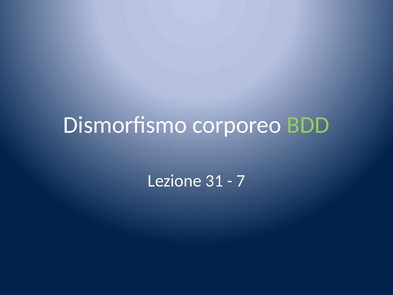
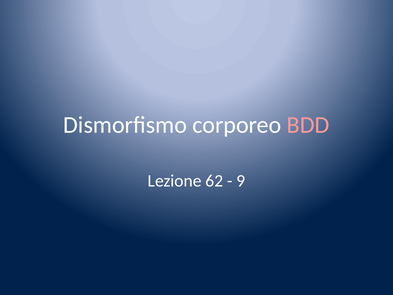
BDD colour: light green -> pink (308, 125)
31: 31 -> 62 (214, 181)
7: 7 -> 9 (241, 181)
